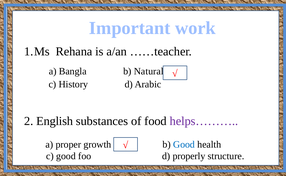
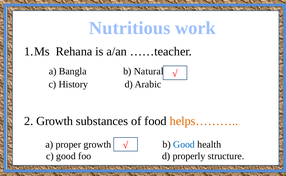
Important: Important -> Nutritious (130, 28)
2 English: English -> Growth (55, 121)
helps……… colour: purple -> orange (204, 121)
